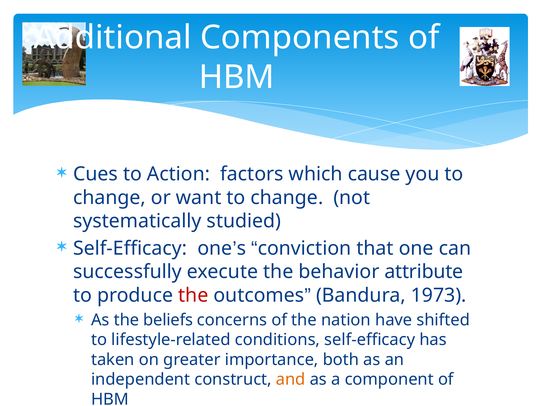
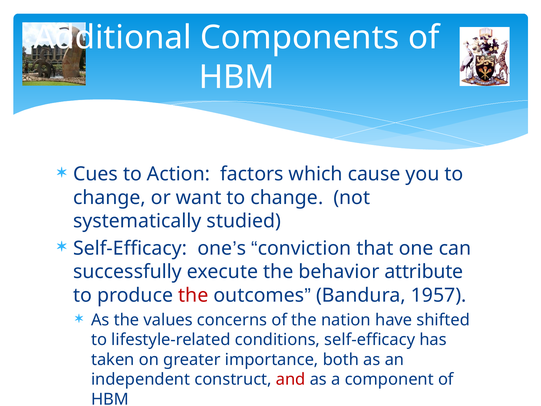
1973: 1973 -> 1957 (439, 295)
beliefs: beliefs -> values (168, 320)
and colour: orange -> red (291, 379)
